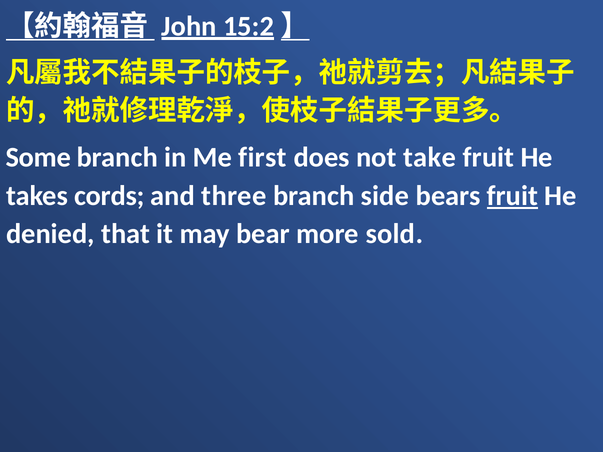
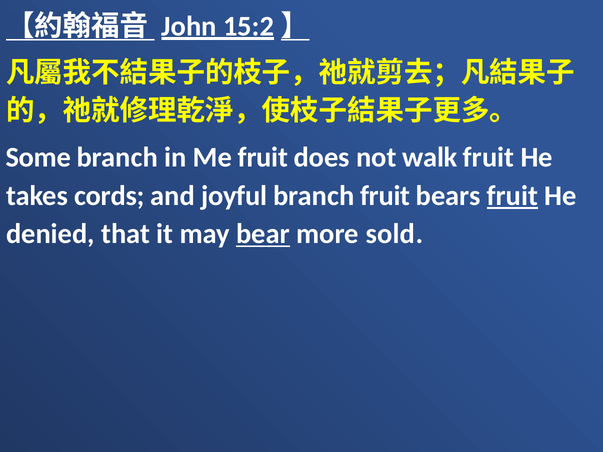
Me first: first -> fruit (263, 158)
take: take -> walk (430, 158)
three: three -> joyful (234, 196)
branch side: side -> fruit (385, 196)
bear underline: none -> present (263, 234)
